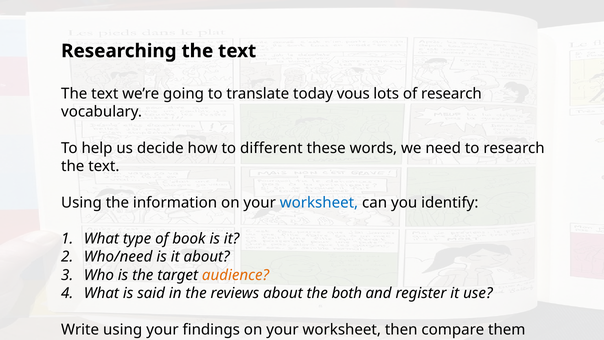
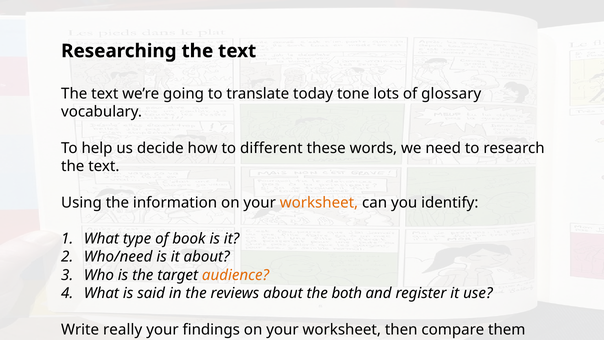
vous: vous -> tone (353, 94)
of research: research -> glossary (451, 94)
worksheet colour: blue -> orange (319, 202)
Write using: using -> really (123, 329)
